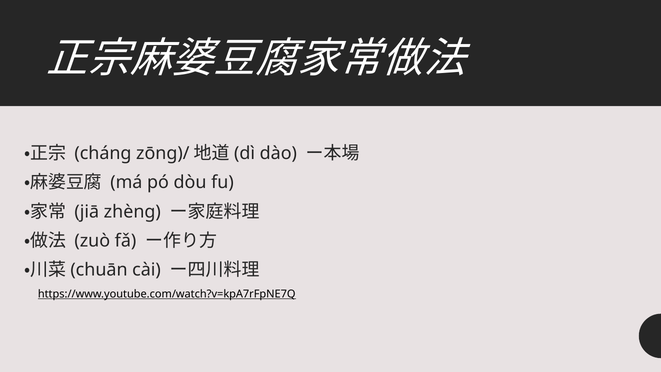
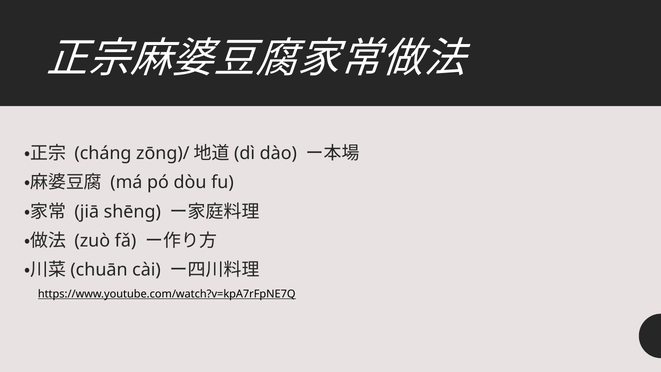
zhèng: zhèng -> shēng (132, 212)
